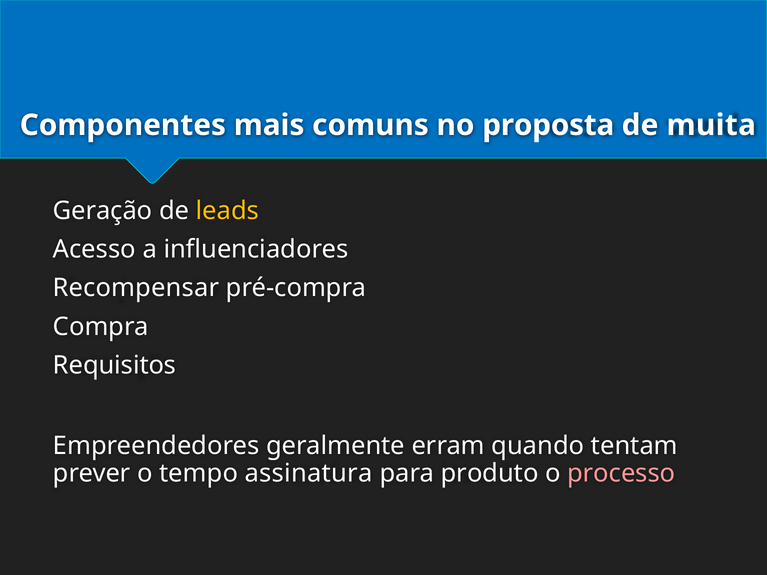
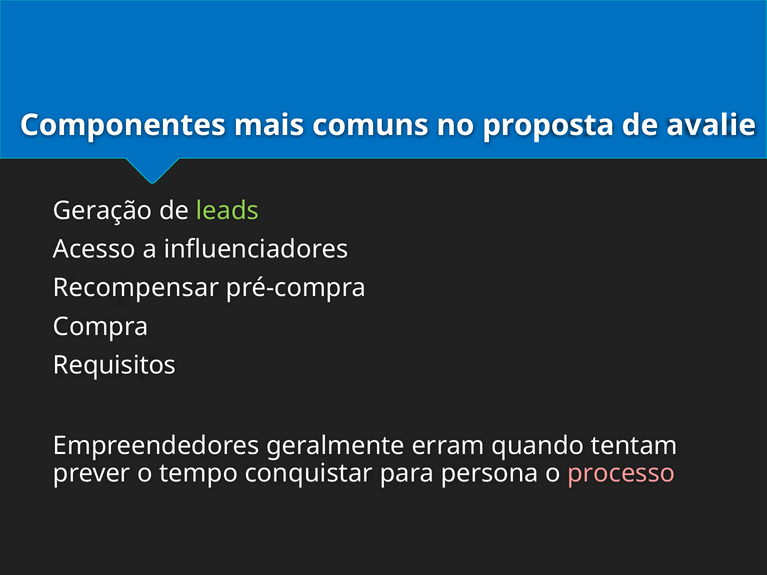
muita: muita -> avalie (711, 125)
leads colour: yellow -> light green (228, 211)
assinatura: assinatura -> conquistar (309, 474)
produto: produto -> persona (490, 474)
